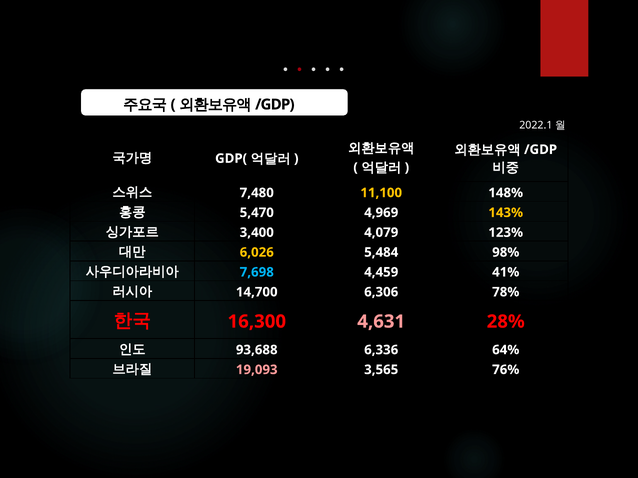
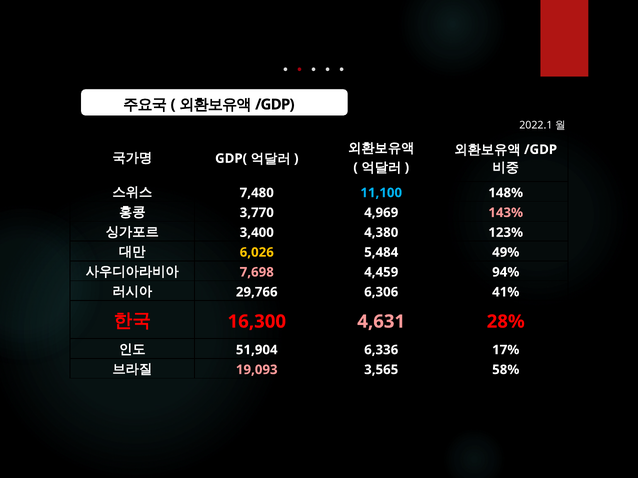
11,100 colour: yellow -> light blue (381, 193)
5,470: 5,470 -> 3,770 (257, 213)
143% colour: yellow -> pink (506, 213)
4,079: 4,079 -> 4,380 (381, 233)
98%: 98% -> 49% (506, 253)
7,698 colour: light blue -> pink (257, 272)
41%: 41% -> 94% (506, 272)
14,700: 14,700 -> 29,766 (257, 292)
78%: 78% -> 41% (506, 292)
93,688: 93,688 -> 51,904 (257, 350)
64%: 64% -> 17% (506, 350)
76%: 76% -> 58% (506, 370)
